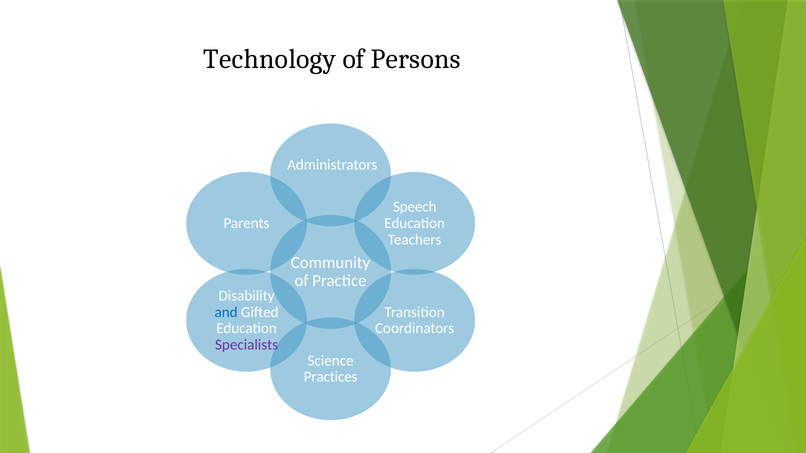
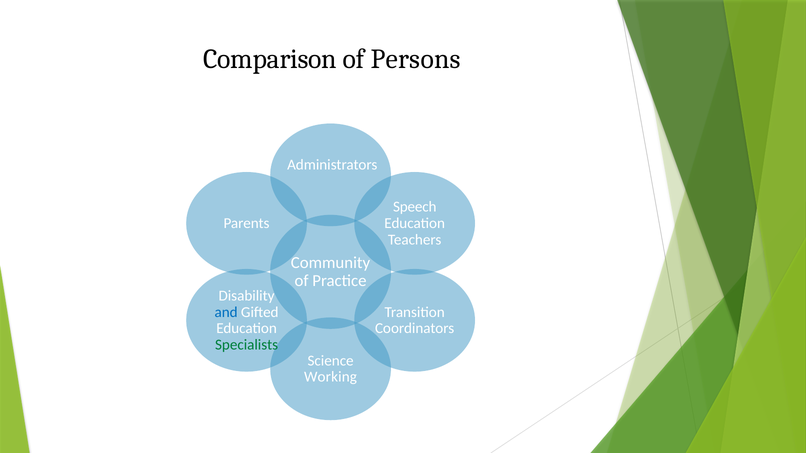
Technology: Technology -> Comparison (270, 59)
Specialists colour: purple -> green (247, 345)
Practices: Practices -> Working (330, 377)
